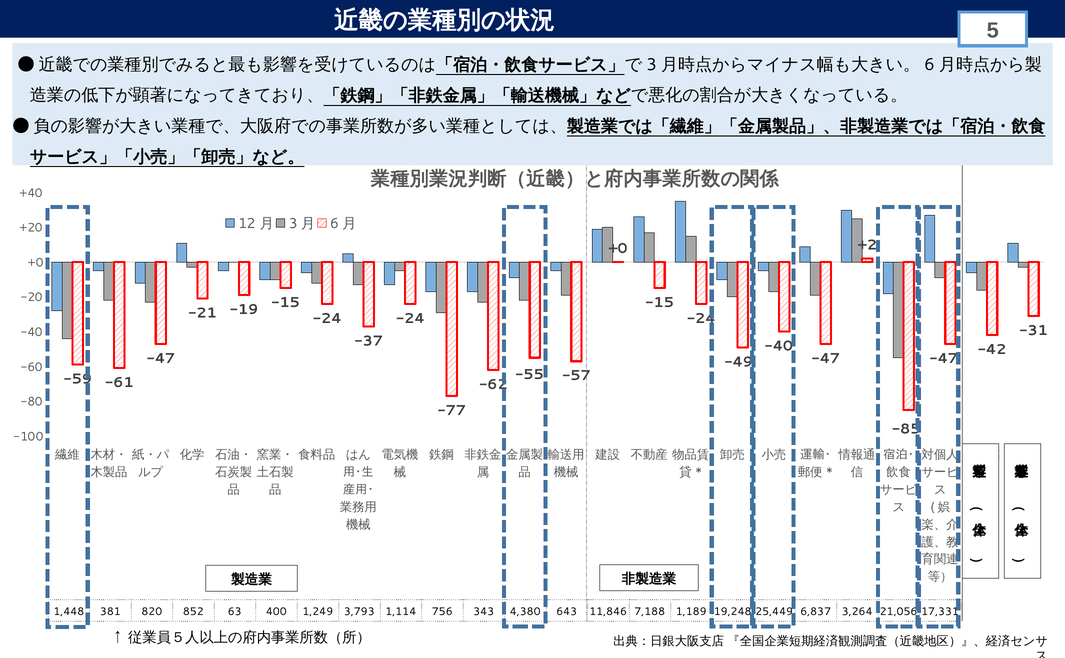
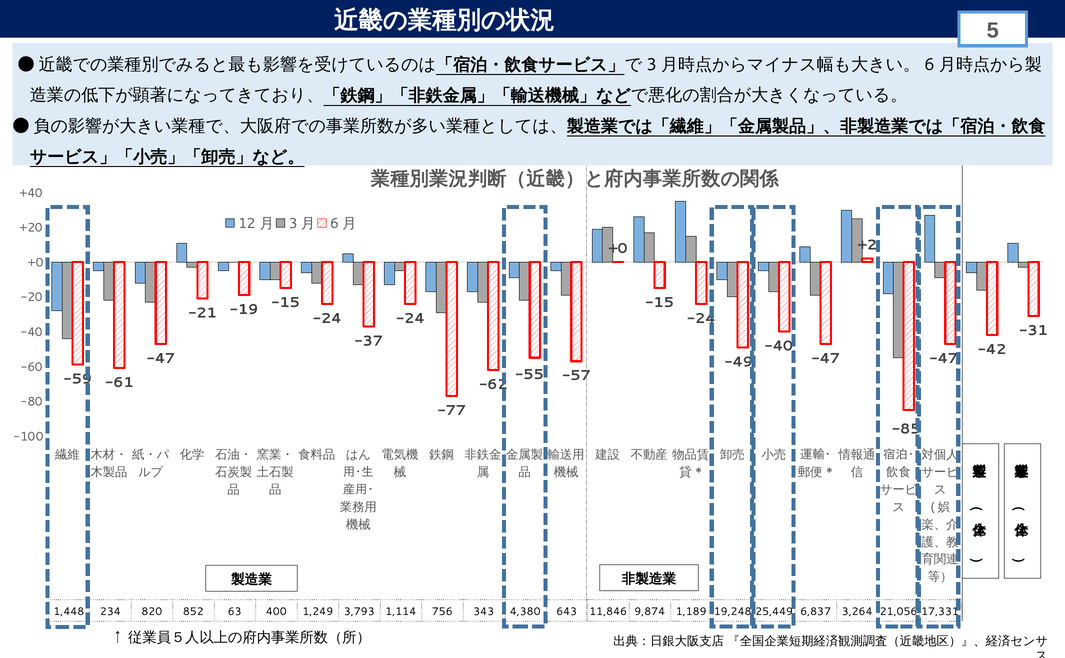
381: 381 -> 234 (110, 611)
7,188: 7,188 -> 9,874 (650, 611)
